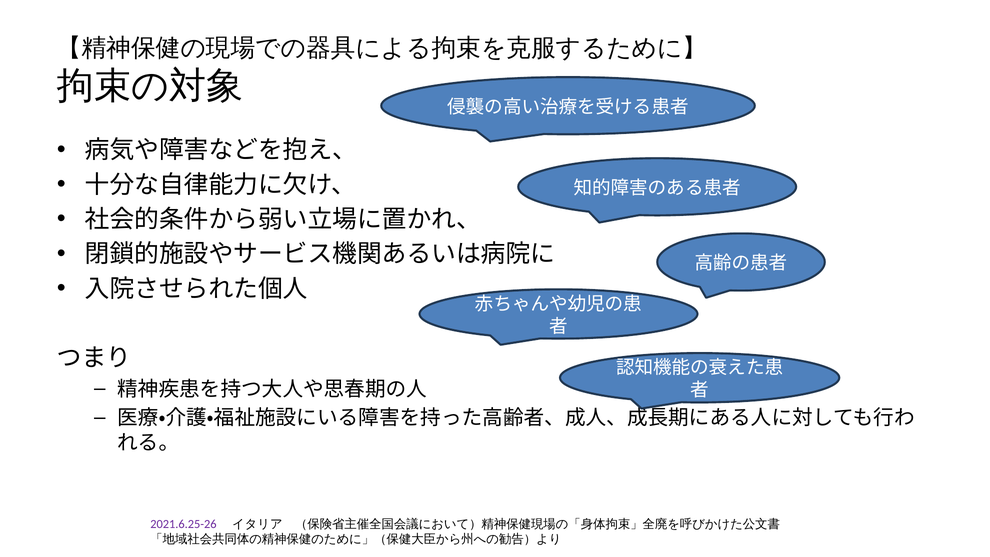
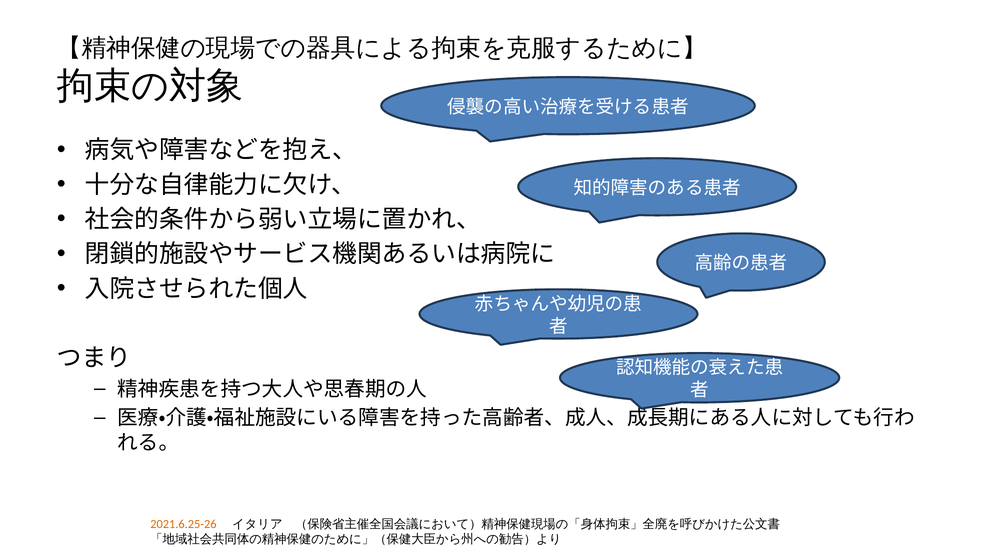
2021.6.25-26 colour: purple -> orange (183, 524)
